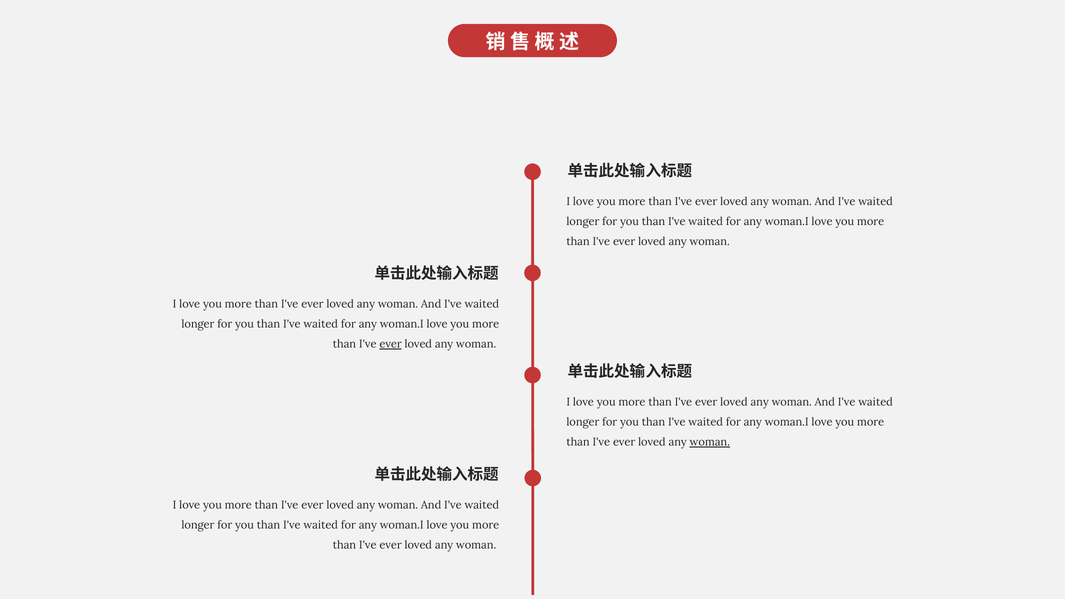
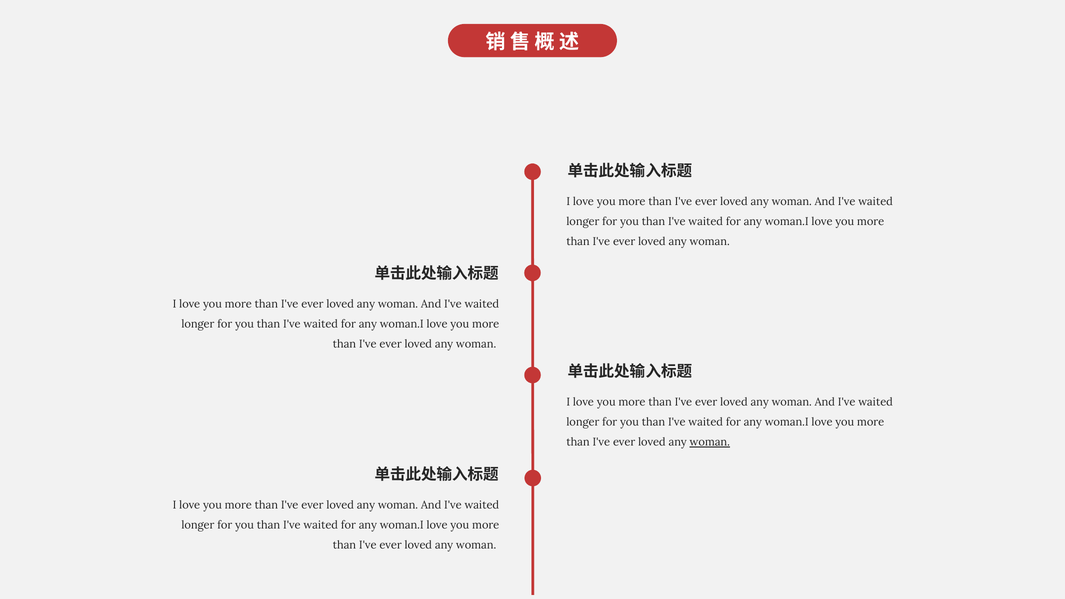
ever underline: present -> none (391, 344)
